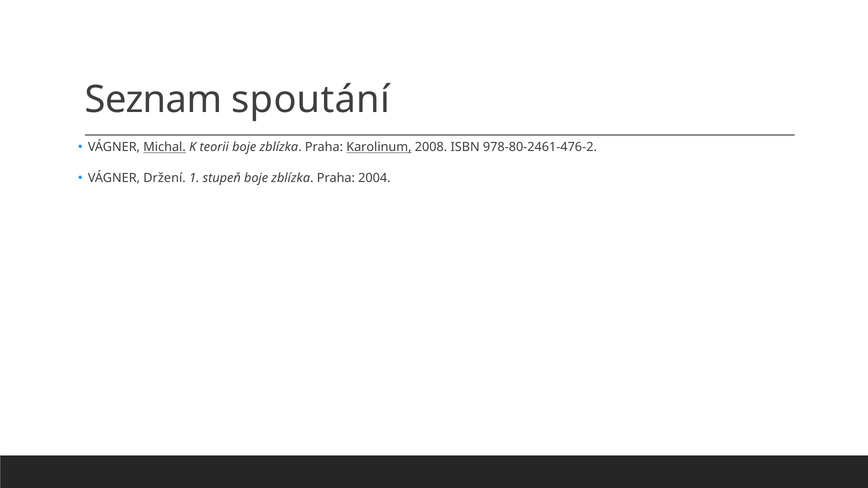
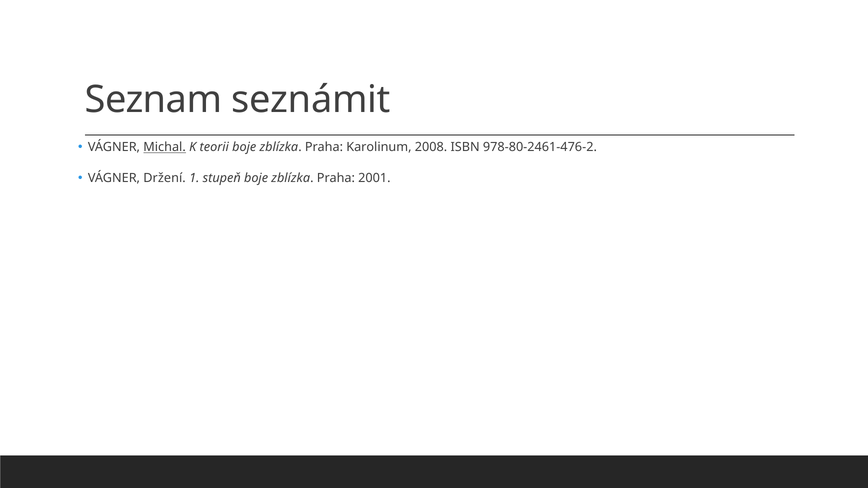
spoutání: spoutání -> seznámit (311, 100)
Karolinum underline: present -> none (379, 147)
2004: 2004 -> 2001 (374, 178)
